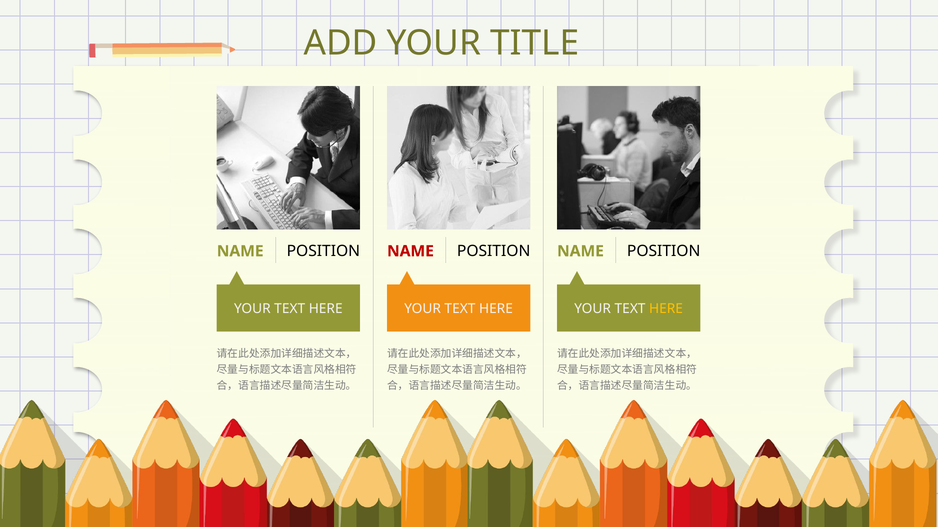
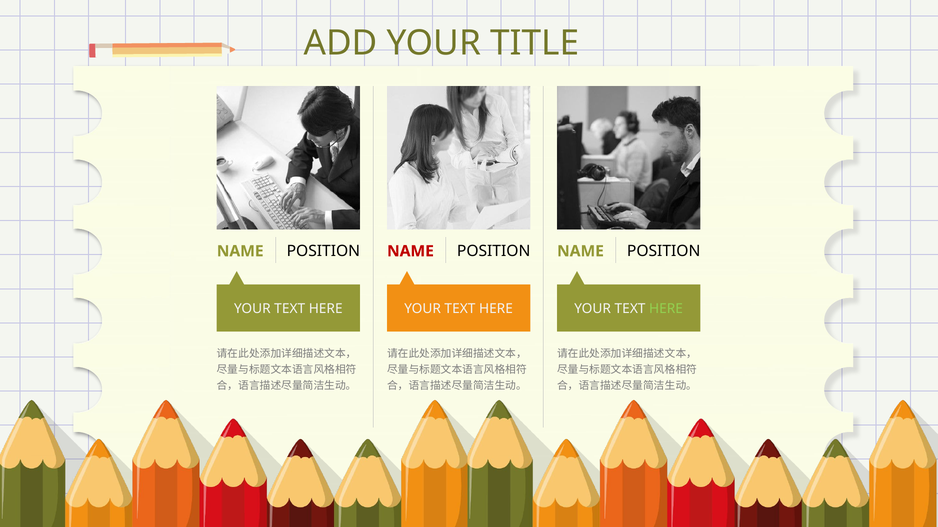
HERE colour: yellow -> light green (666, 309)
